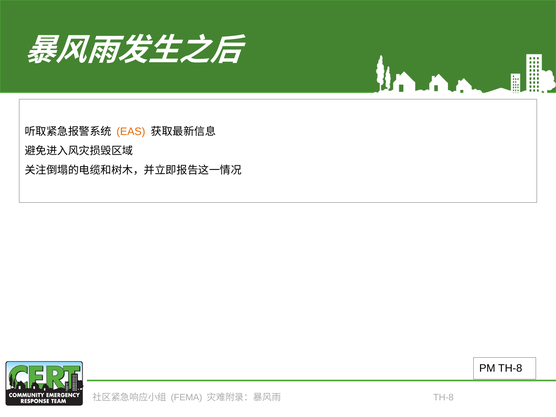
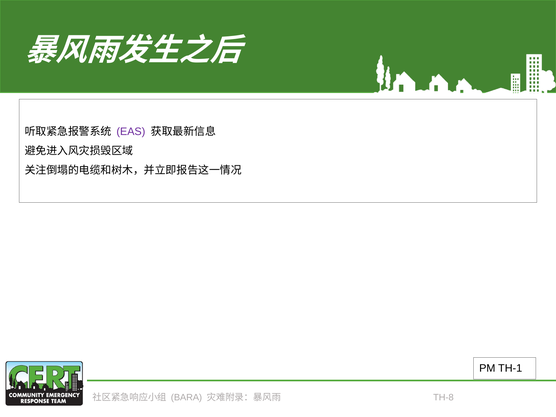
EAS colour: orange -> purple (131, 131)
PM TH-8: TH-8 -> TH-1 (510, 368)
FEMA: FEMA -> BARA (186, 397)
